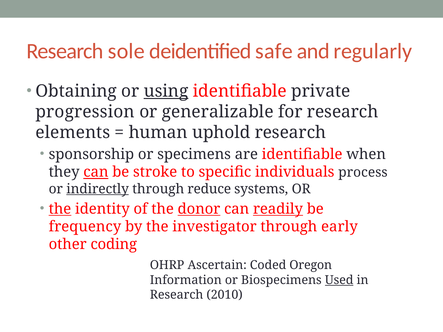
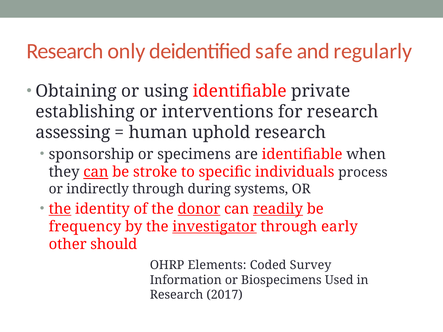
sole: sole -> only (126, 51)
using underline: present -> none (166, 91)
progression: progression -> establishing (85, 112)
generalizable: generalizable -> interventions (218, 112)
elements: elements -> assessing (73, 133)
indirectly underline: present -> none (98, 189)
reduce: reduce -> during (209, 189)
investigator underline: none -> present (215, 227)
coding: coding -> should (114, 245)
Ascertain: Ascertain -> Elements (217, 265)
Oregon: Oregon -> Survey (311, 265)
Used underline: present -> none (339, 280)
2010: 2010 -> 2017 (225, 295)
